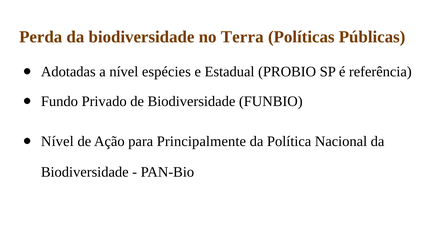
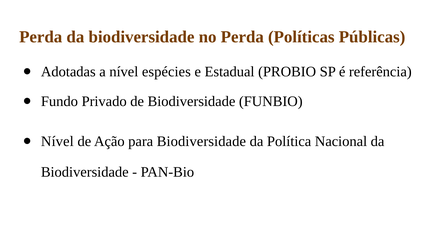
no Terra: Terra -> Perda (242, 37)
para Principalmente: Principalmente -> Biodiversidade (201, 141)
